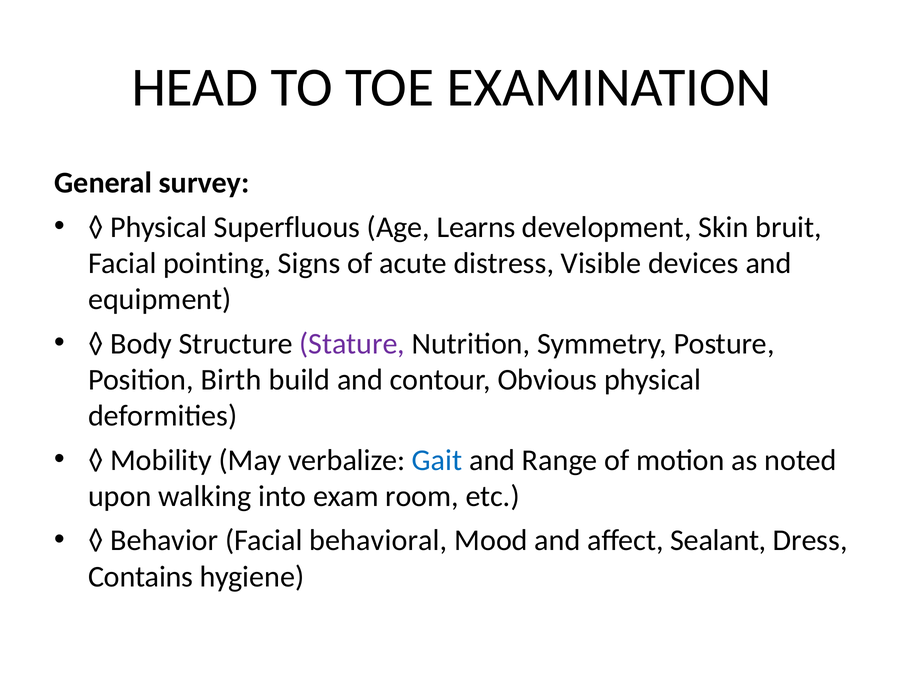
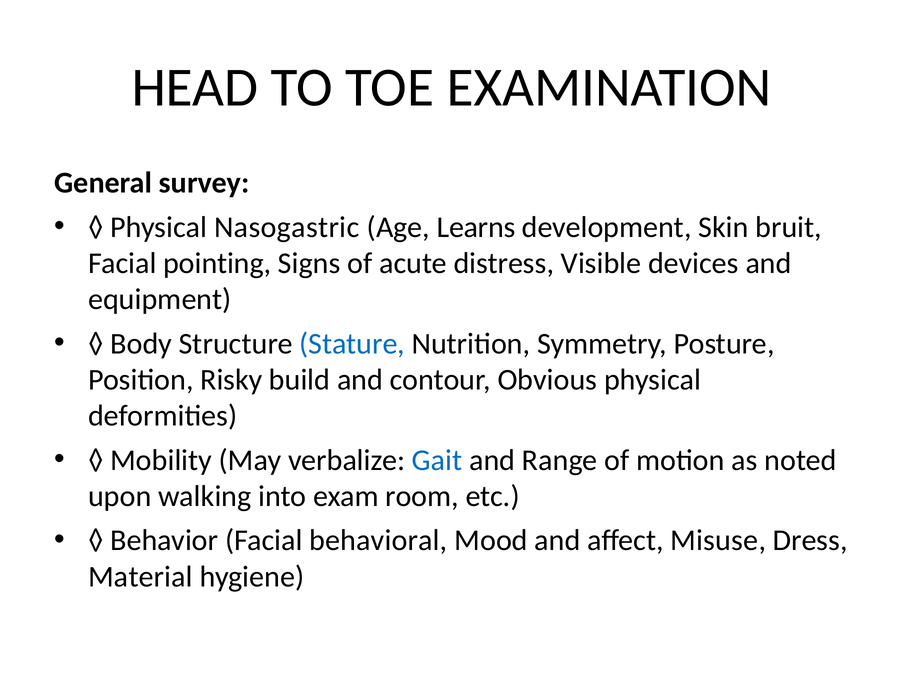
Superfluous: Superfluous -> Nasogastric (287, 227)
Stature colour: purple -> blue (352, 344)
Birth: Birth -> Risky (231, 380)
Sealant: Sealant -> Misuse (718, 541)
Contains: Contains -> Material (140, 577)
